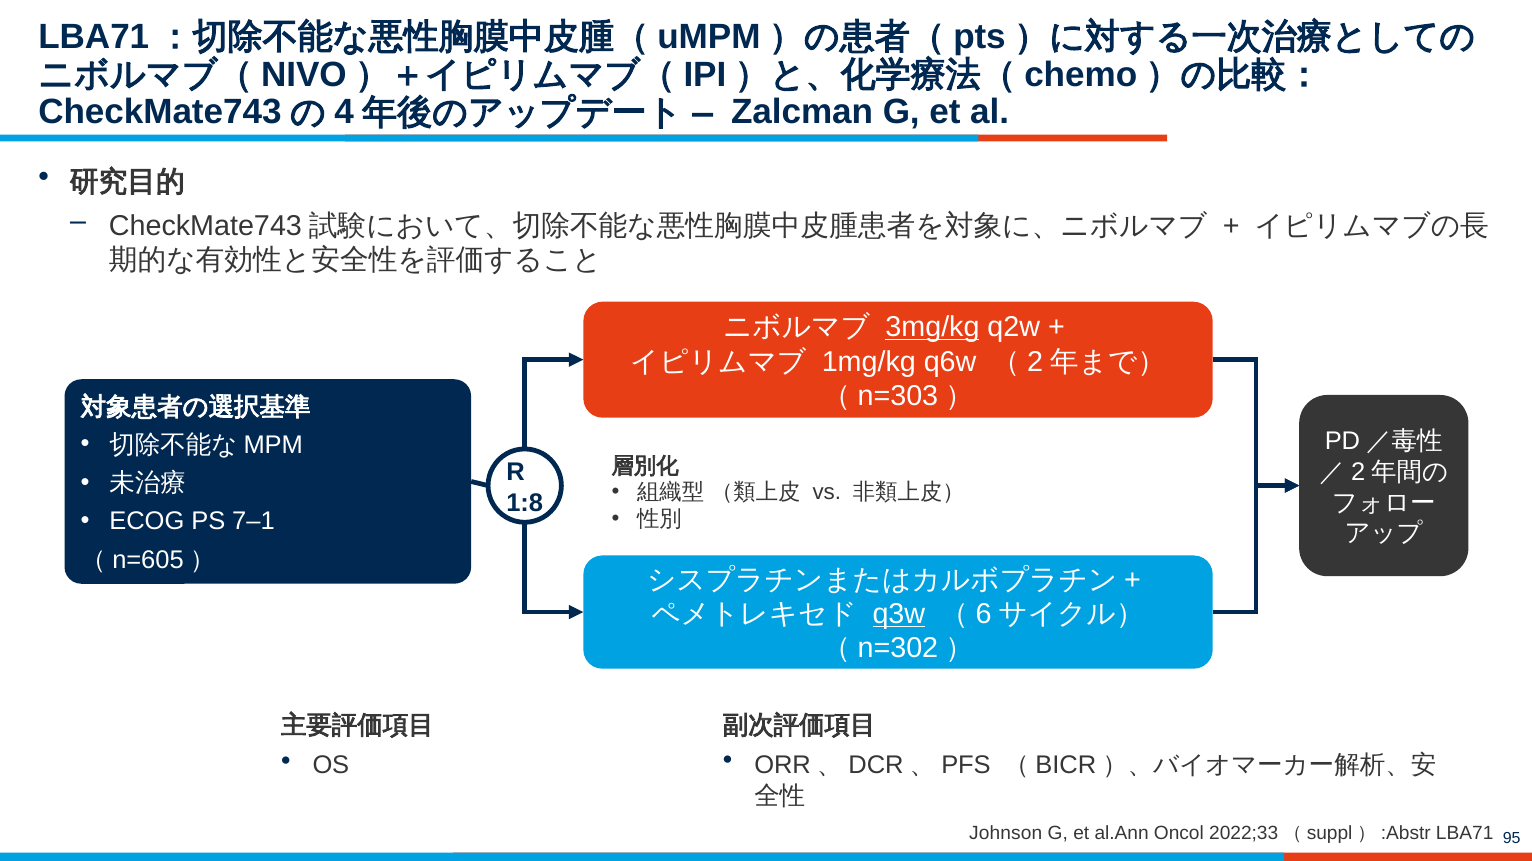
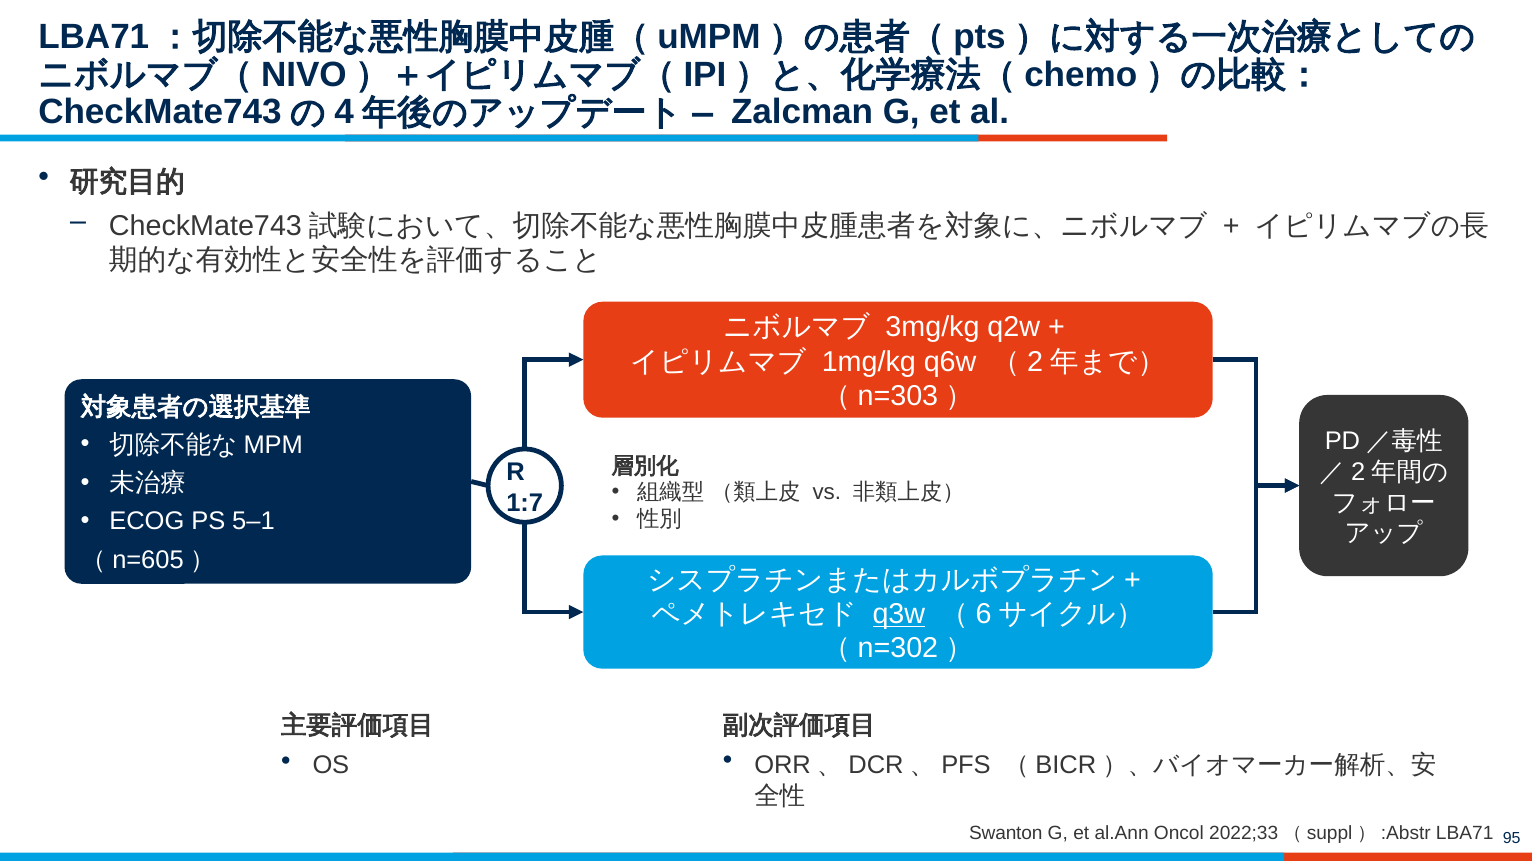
3mg/kg underline: present -> none (932, 328)
1:8: 1:8 -> 1:7 (525, 503)
7–1: 7–1 -> 5–1 (253, 522)
Johnson: Johnson -> Swanton (1006, 834)
